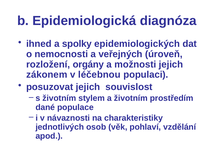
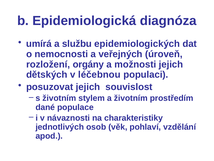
ihned: ihned -> umírá (39, 44)
spolky: spolky -> službu (77, 44)
zákonem: zákonem -> dětských (47, 74)
